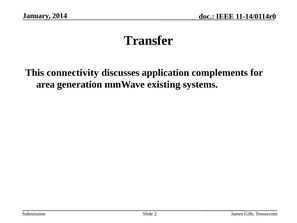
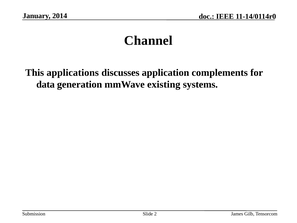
Transfer: Transfer -> Channel (148, 41)
connectivity: connectivity -> applications (73, 72)
area: area -> data (46, 84)
